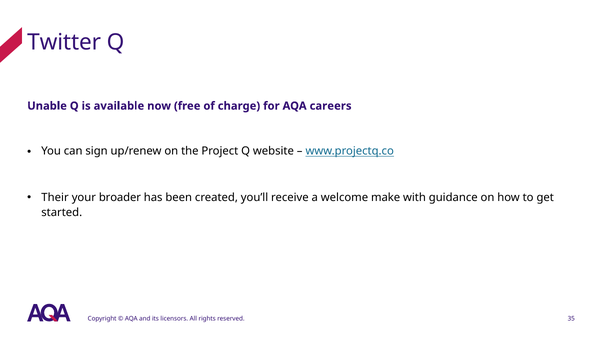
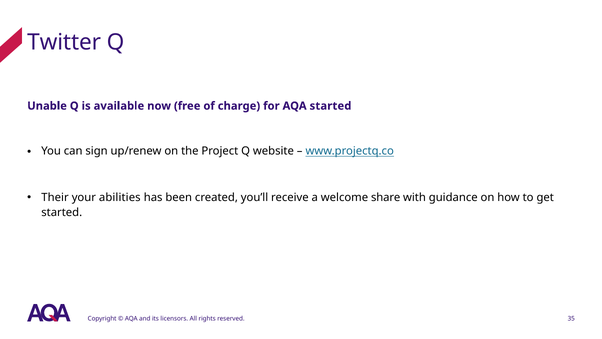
AQA careers: careers -> started (331, 106)
broader: broader -> abilities (120, 198)
make: make -> share (386, 198)
